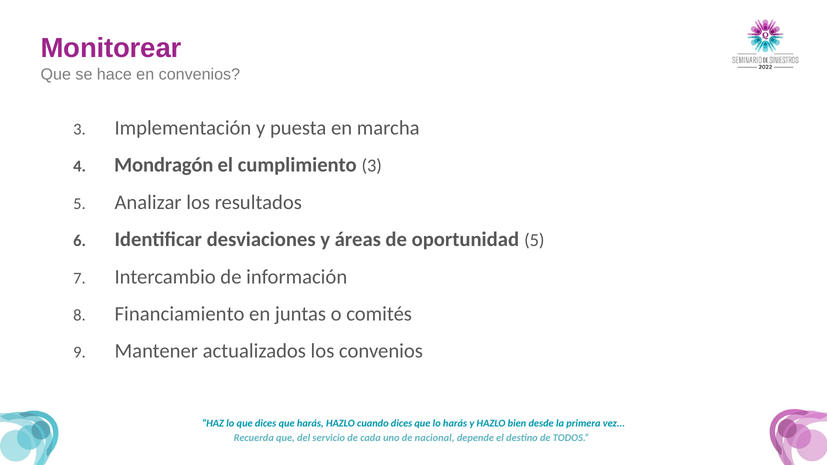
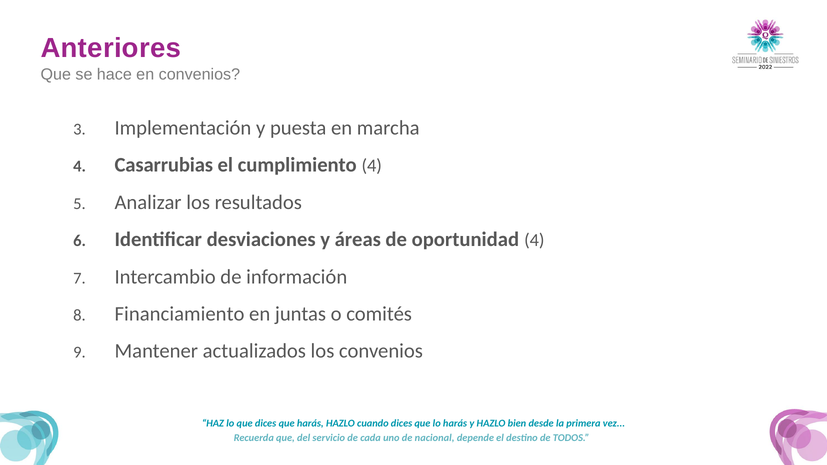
Monitorear: Monitorear -> Anteriores (111, 48)
Mondragón: Mondragón -> Casarrubias (164, 165)
cumplimiento 3: 3 -> 4 (372, 166)
oportunidad 5: 5 -> 4 (534, 240)
